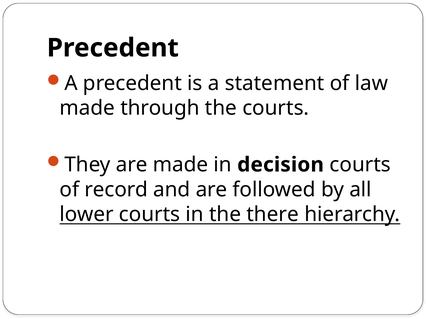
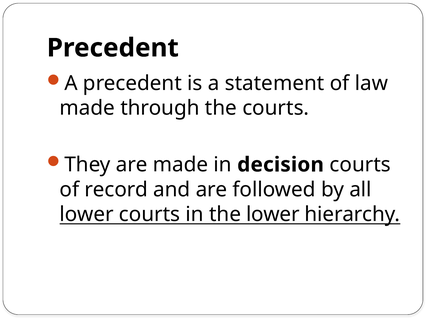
the there: there -> lower (273, 215)
